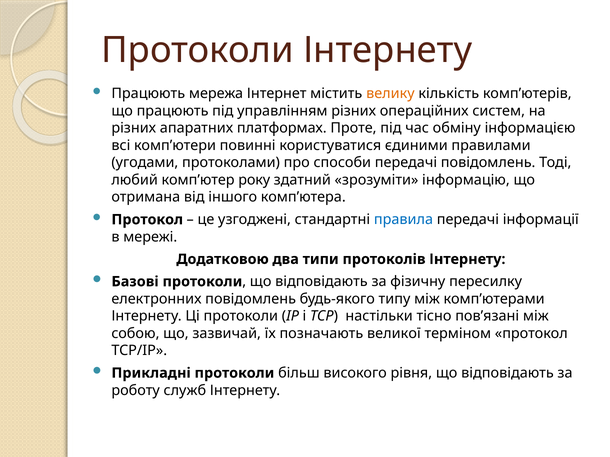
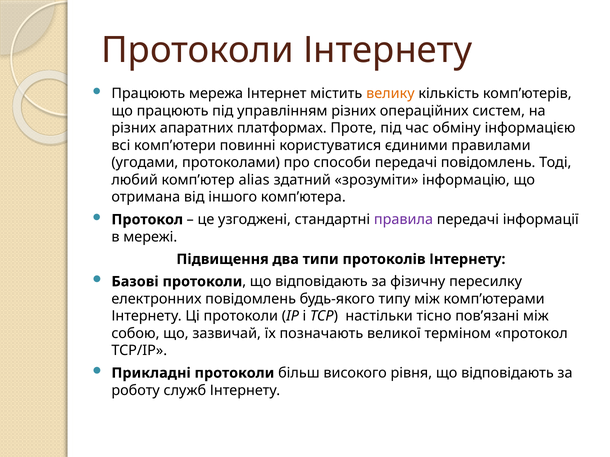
року: року -> alias (254, 180)
правила colour: blue -> purple (403, 220)
Додатковою: Додатковою -> Підвищення (223, 259)
